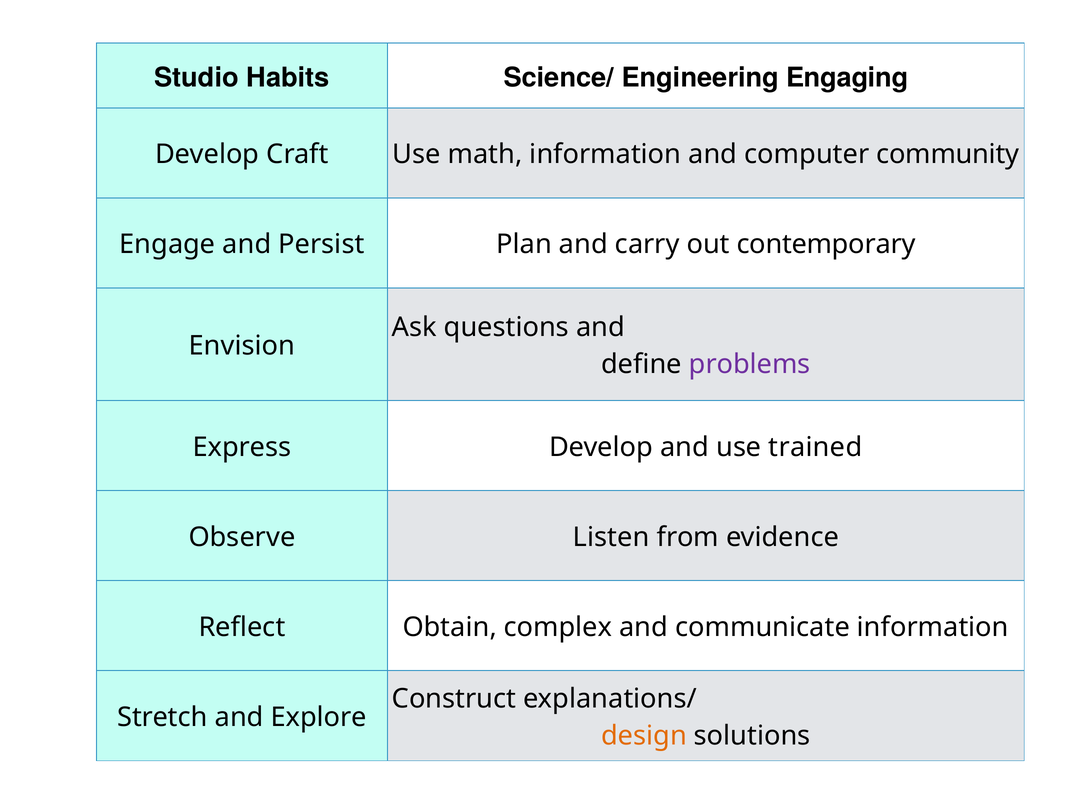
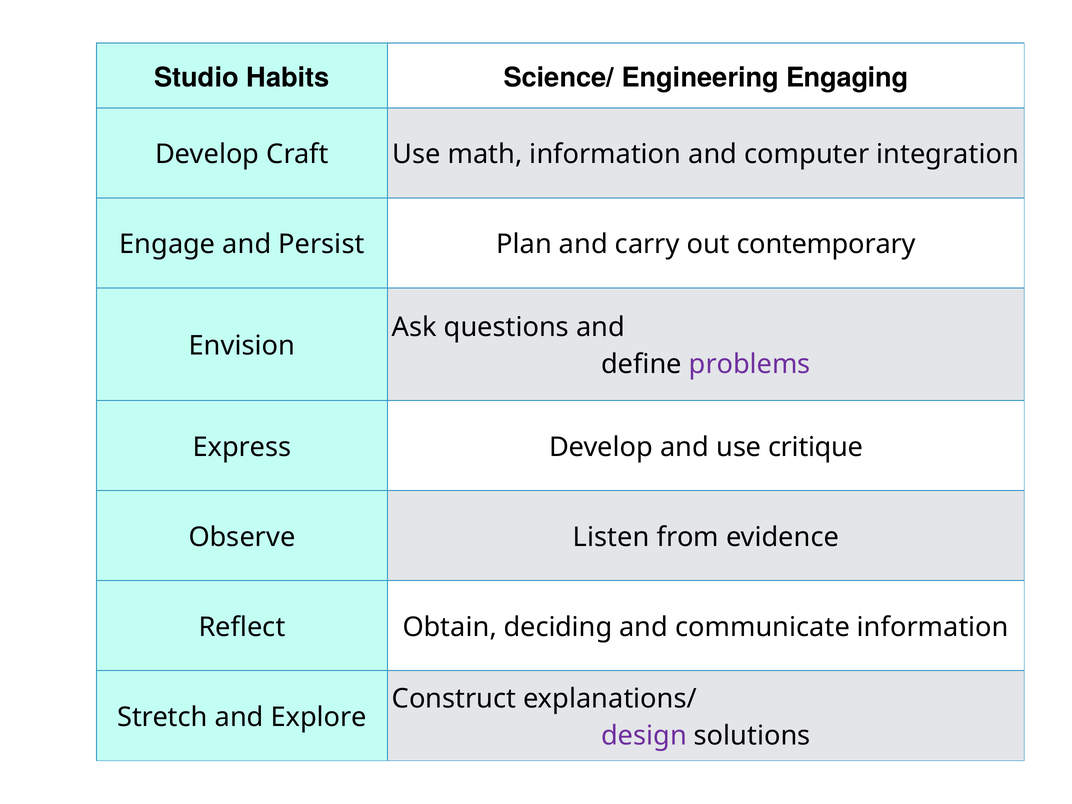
community: community -> integration (948, 154)
trained: trained -> critique (816, 447)
complex: complex -> deciding (558, 627)
design colour: orange -> purple (644, 736)
